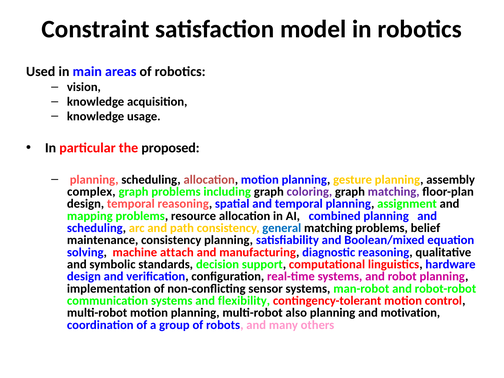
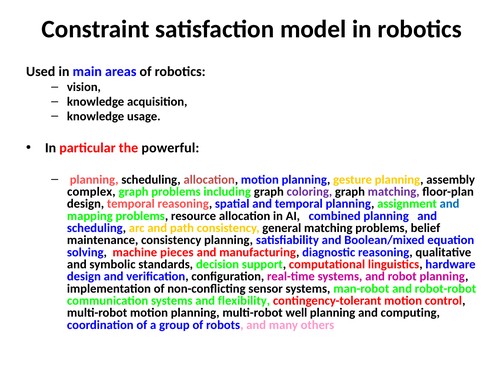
proposed: proposed -> powerful (170, 148)
and colour: black -> blue (450, 204)
general colour: blue -> black (282, 228)
attach: attach -> pieces (177, 252)
also: also -> well (296, 313)
motivation: motivation -> computing (410, 313)
